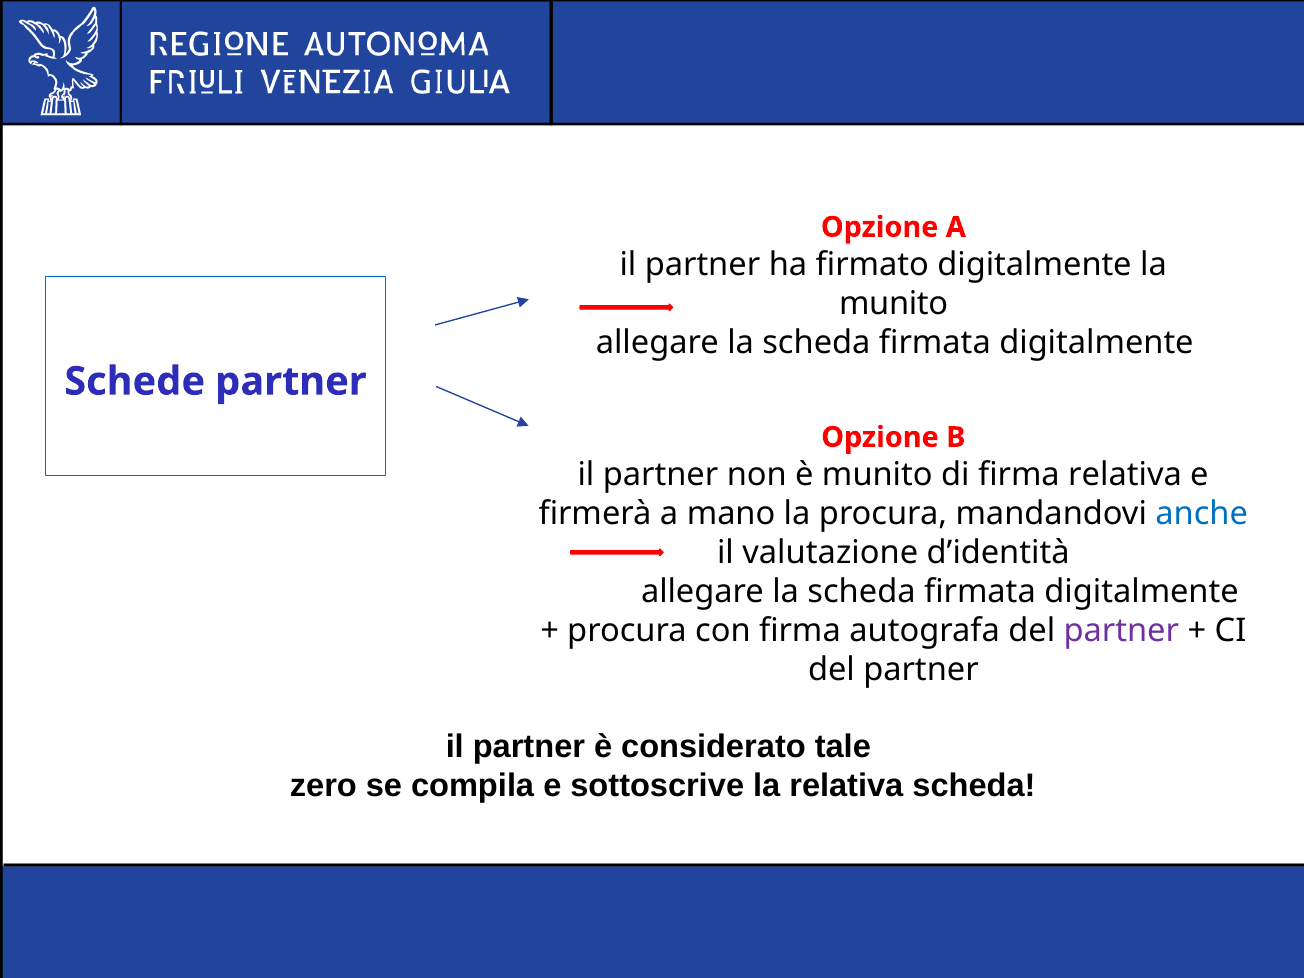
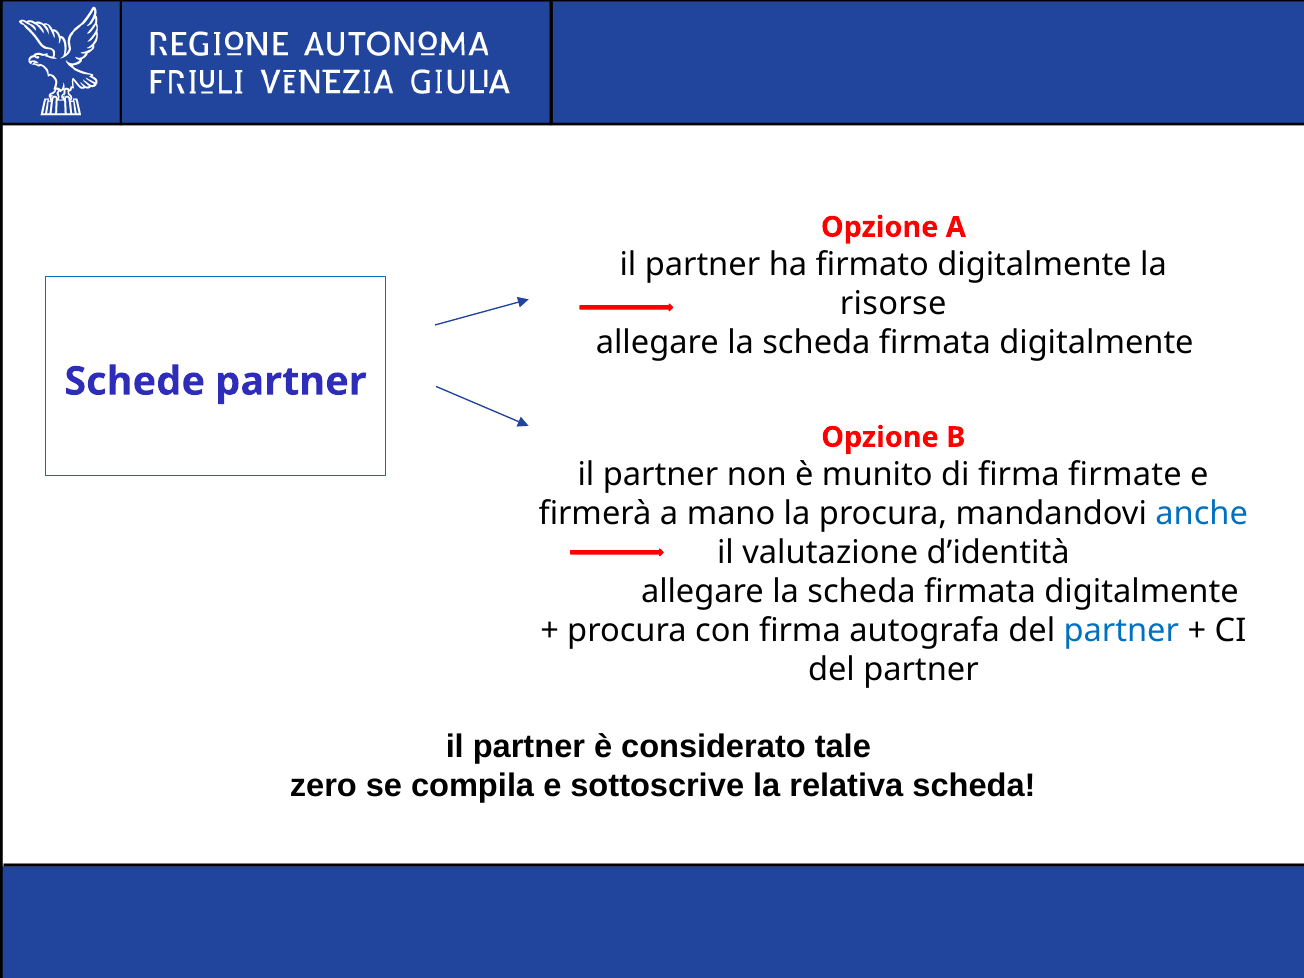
munito: munito -> risorse (893, 304)
firma relativa: relativa -> firmate (1125, 475)
partner colour: purple -> blue (1121, 631)
